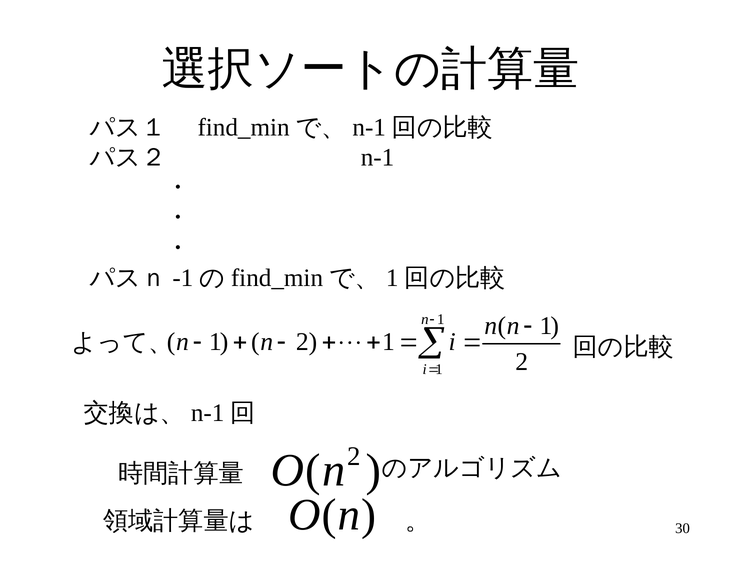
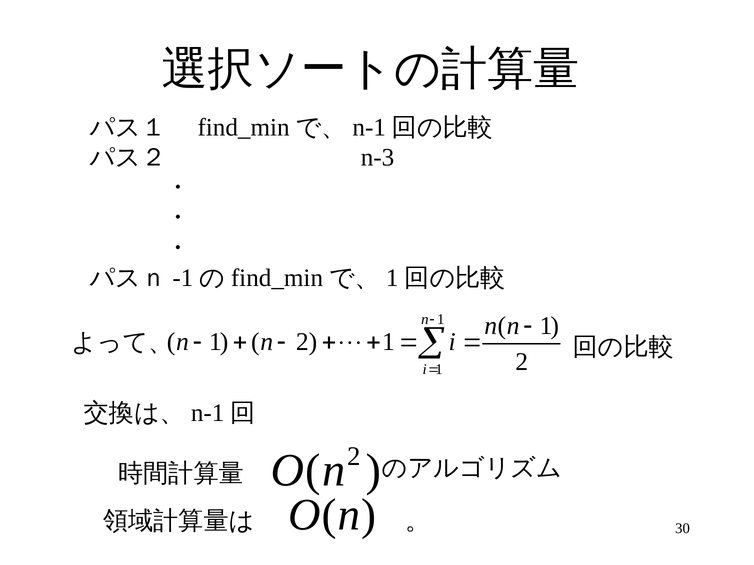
n-1: n-1 -> n-3 (378, 157)
